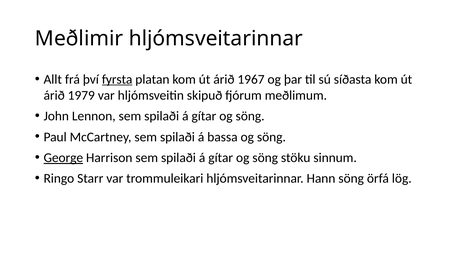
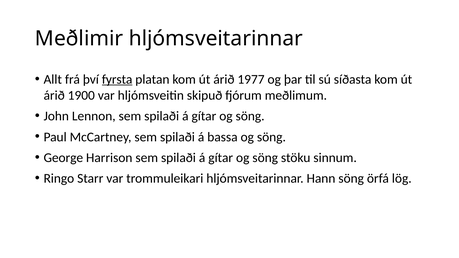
1967: 1967 -> 1977 (251, 79)
1979: 1979 -> 1900 (81, 95)
George underline: present -> none (63, 158)
